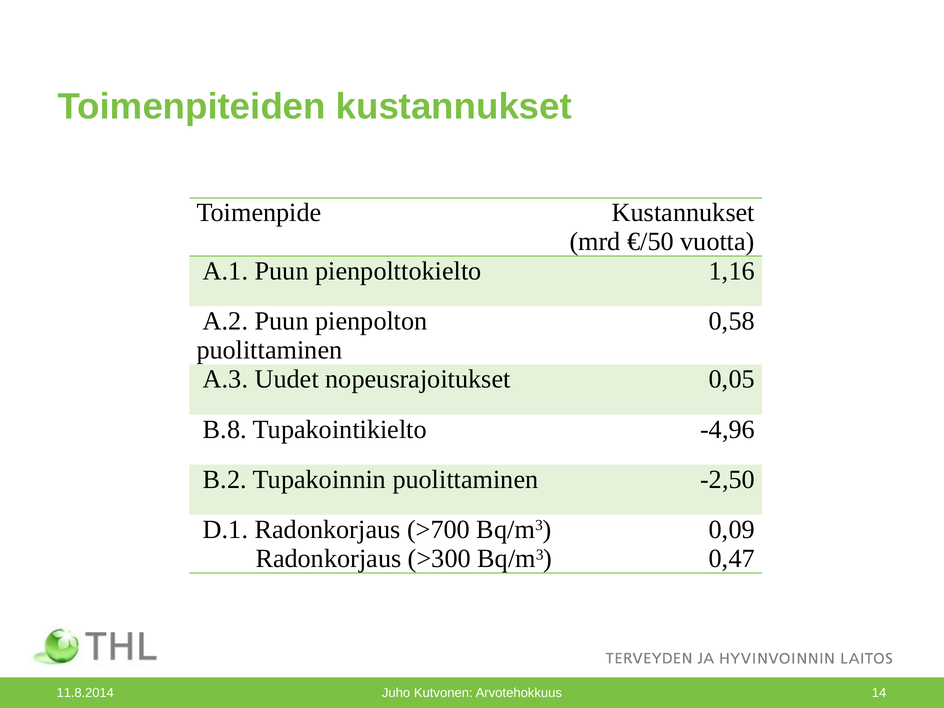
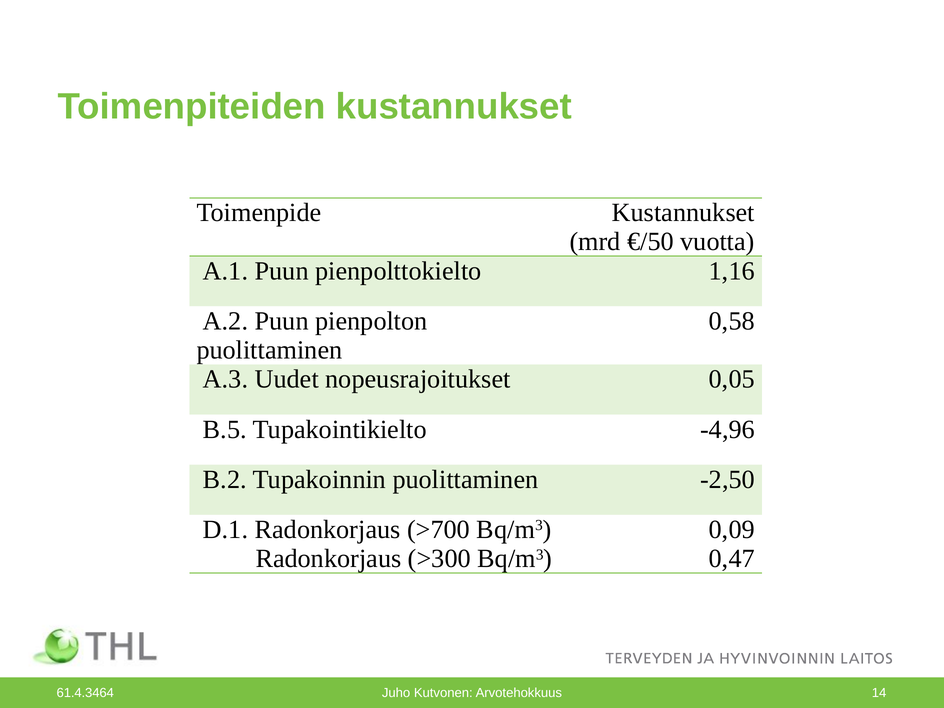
B.8: B.8 -> B.5 (225, 429)
11.8.2014: 11.8.2014 -> 61.4.3464 (85, 693)
